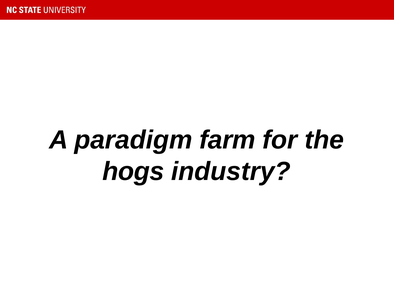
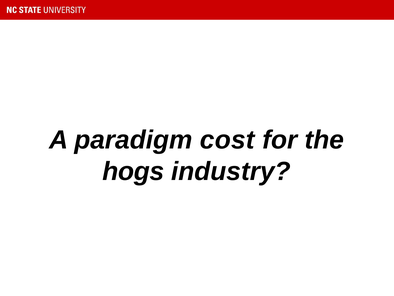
farm: farm -> cost (227, 140)
